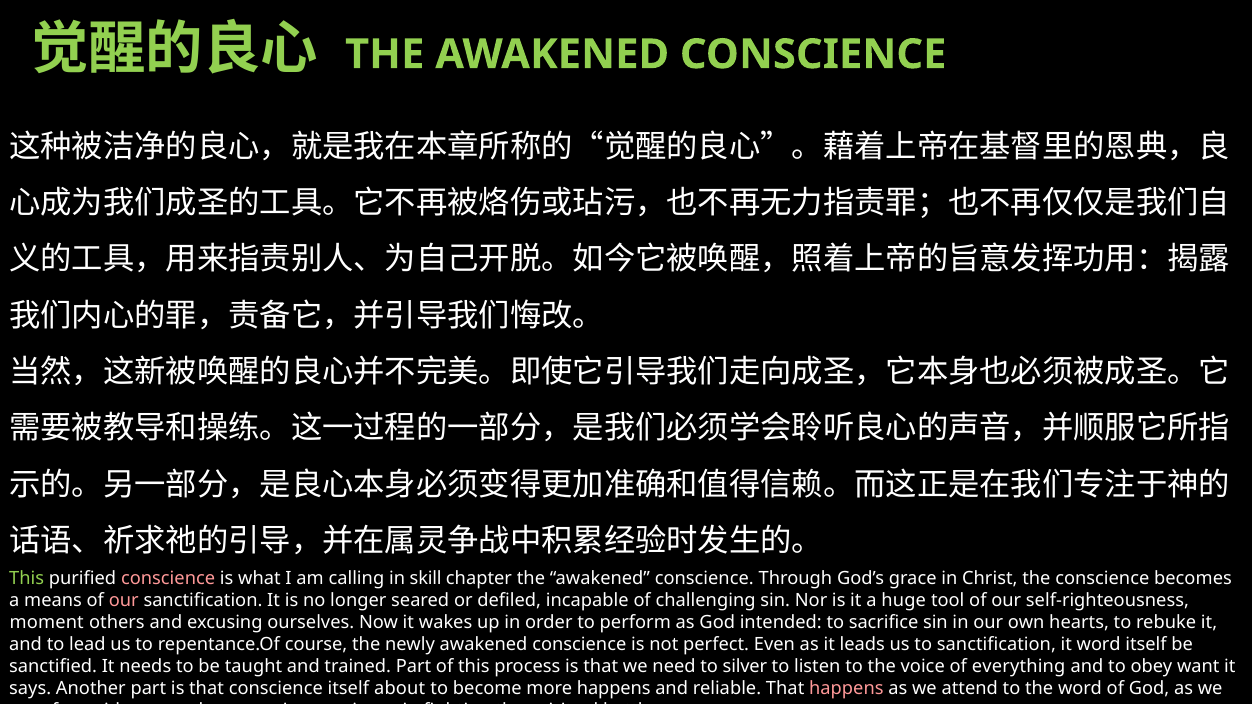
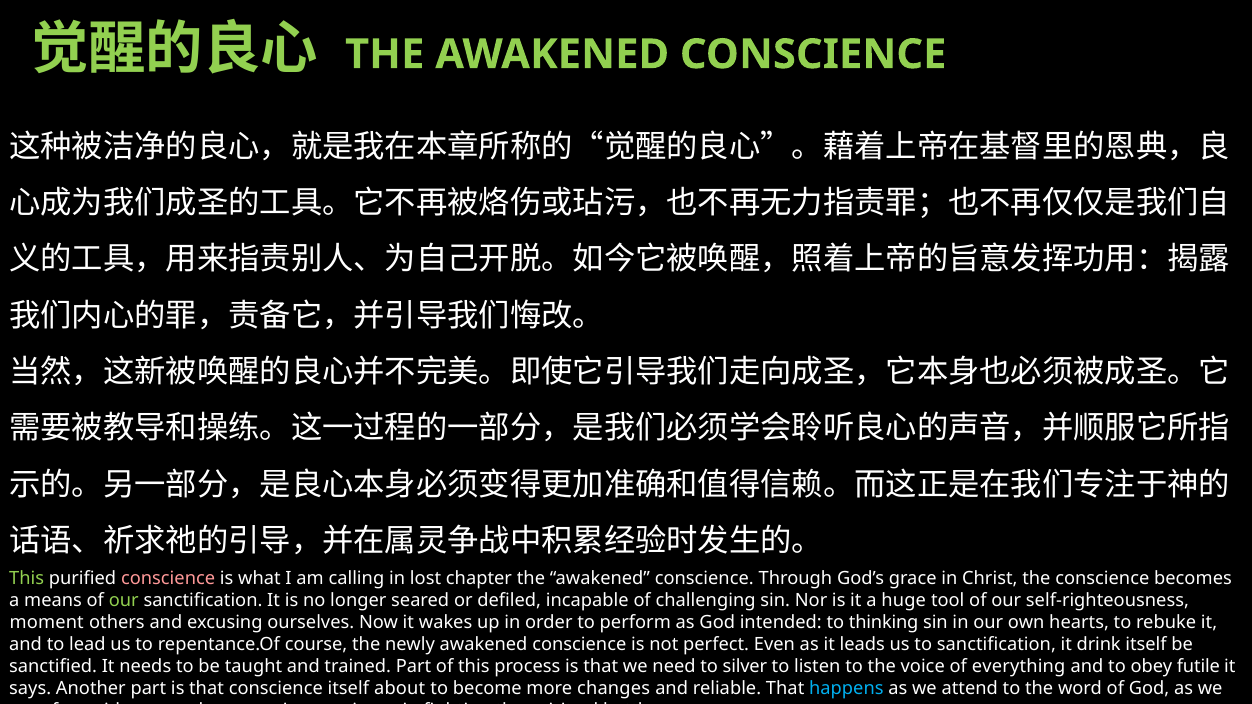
skill: skill -> lost (426, 579)
our colour: pink -> light green (124, 601)
sacrifice: sacrifice -> thinking (884, 623)
it word: word -> drink (1099, 645)
want: want -> futile (1198, 667)
more happens: happens -> changes (614, 688)
happens colour: pink -> light blue (846, 688)
